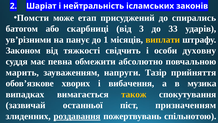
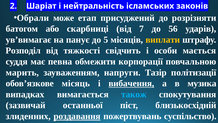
Помсти: Помсти -> Обрали (33, 18)
спирались: спирались -> розрізняти (194, 18)
3: 3 -> 7 (142, 29)
33: 33 -> 56 (173, 29)
ув’різними: ув’різними -> ув’вимагає (29, 40)
1: 1 -> 5 (106, 40)
Законом: Законом -> Розподіл (23, 50)
духовну: духовну -> мається (199, 50)
абсолютно: абсолютно -> корпорації (141, 61)
прийняття: прийняття -> політизації (194, 72)
хворих: хворих -> місяць (76, 83)
вибачення underline: none -> present (131, 83)
також colour: yellow -> light blue (134, 94)
призначенням: призначенням -> близькосхідній (186, 105)
спільнотою: спільнотою -> суспільство (190, 116)
